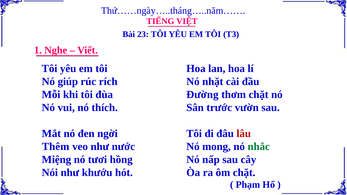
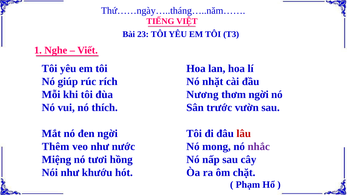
Đường: Đường -> Nương (202, 94)
thơm chặt: chặt -> ngời (259, 94)
nhắc colour: green -> purple (259, 146)
